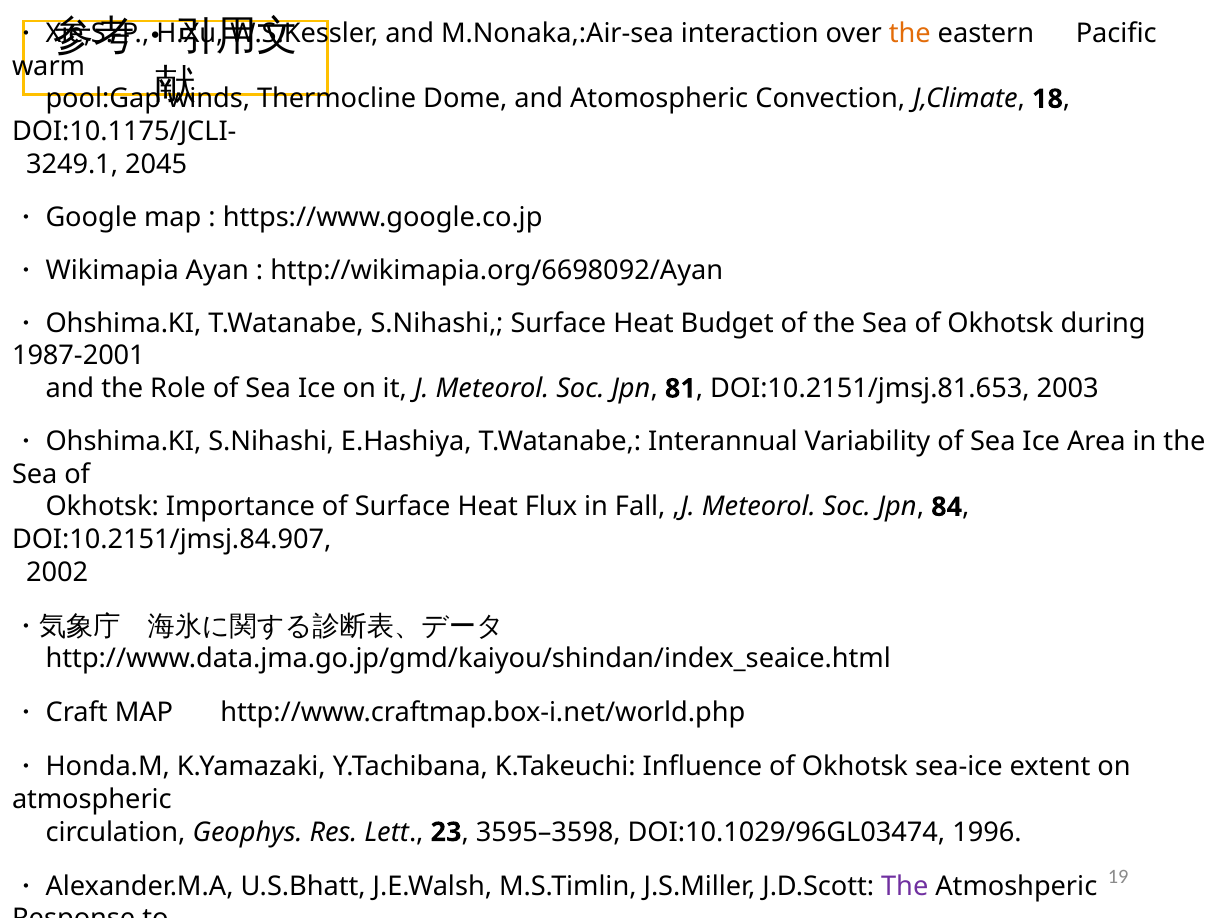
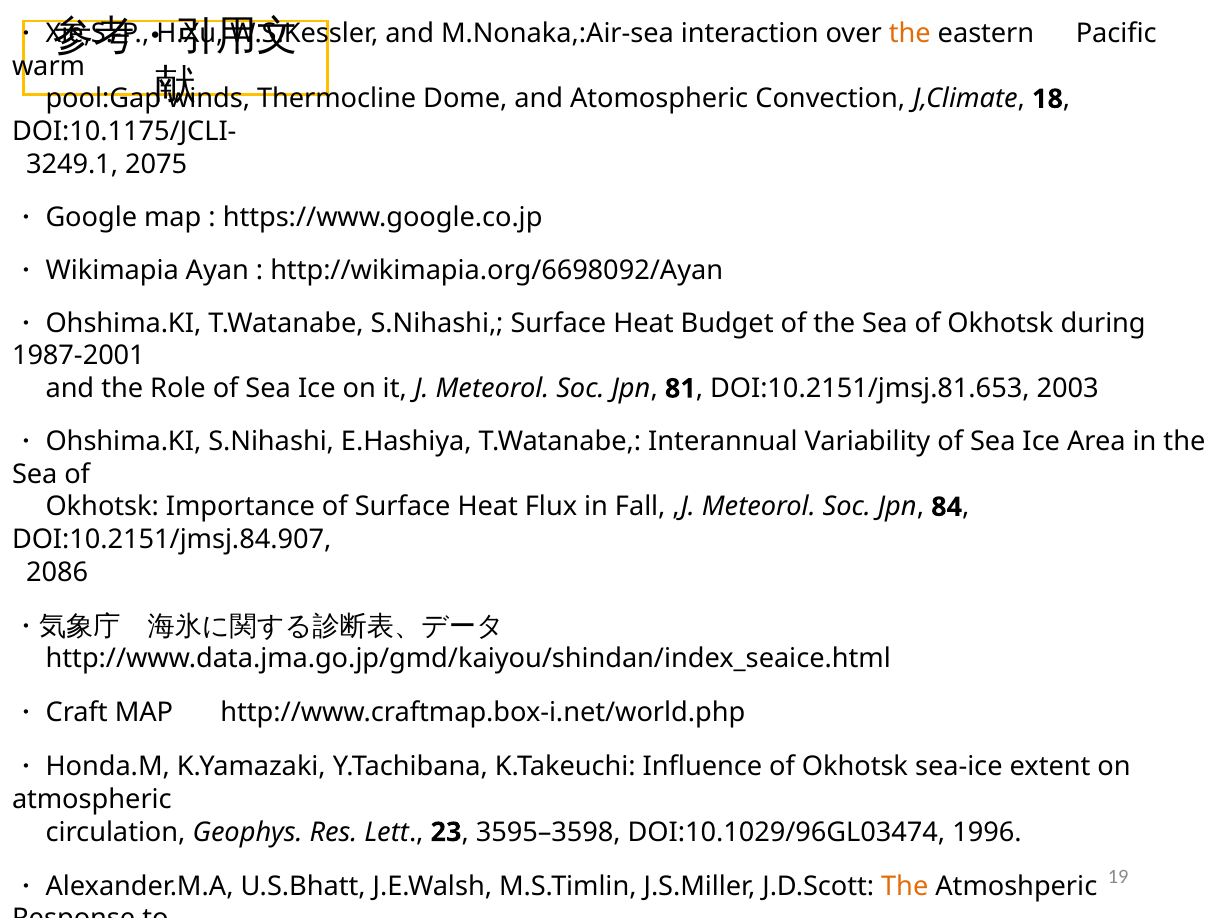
2045: 2045 -> 2075 (156, 164)
2002: 2002 -> 2086 (57, 573)
The colour: purple -> orange (905, 887)
